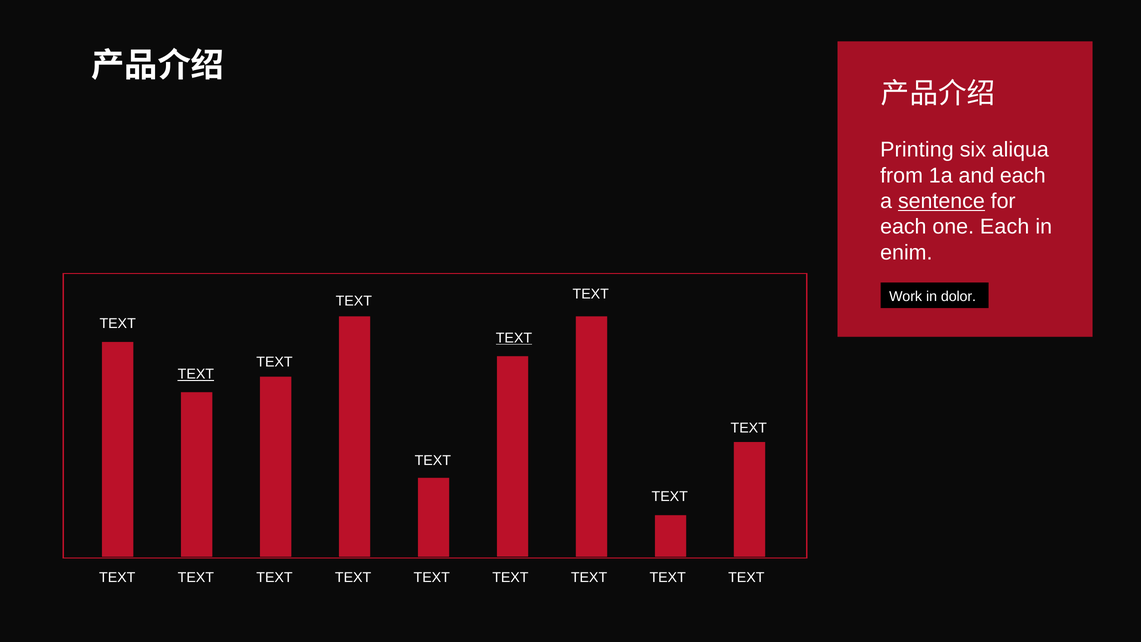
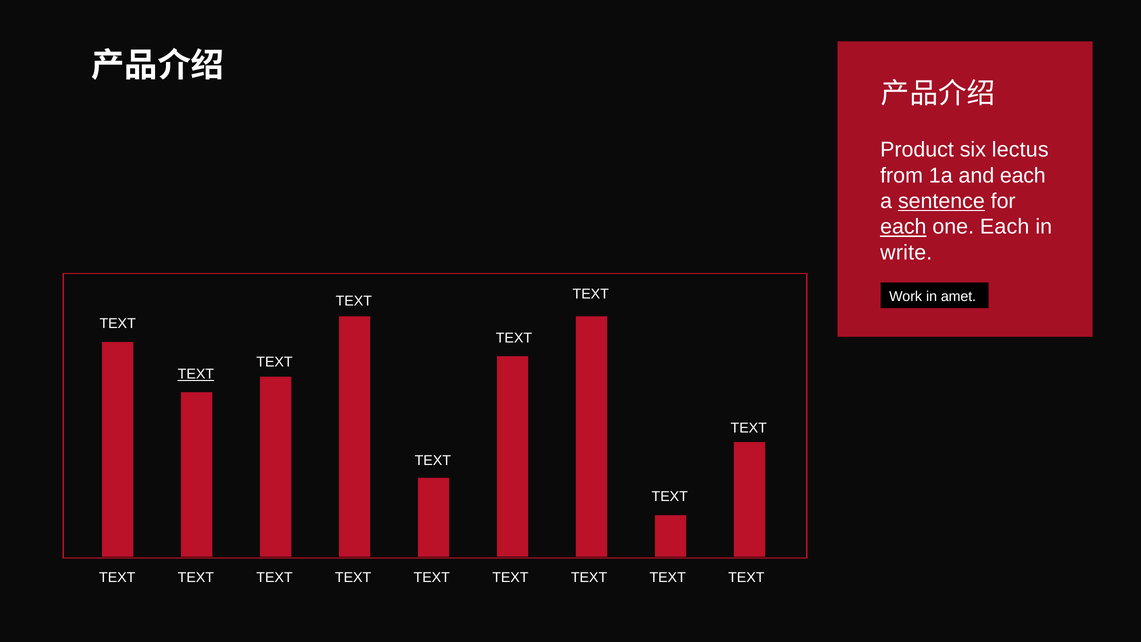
Printing: Printing -> Product (917, 150)
aliqua: aliqua -> lectus (1020, 150)
each underline: none -> present (903, 227)
enim: enim -> write (906, 253)
dolor: dolor -> amet (958, 296)
TEXT underline: present -> none (514, 338)
